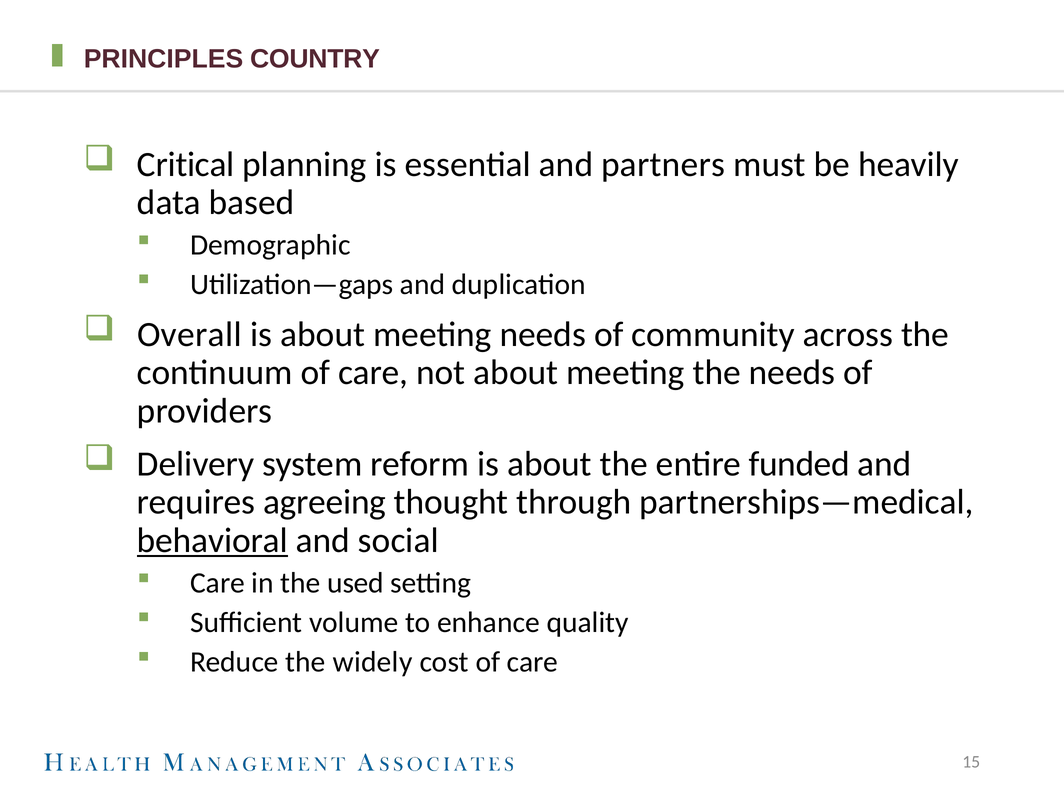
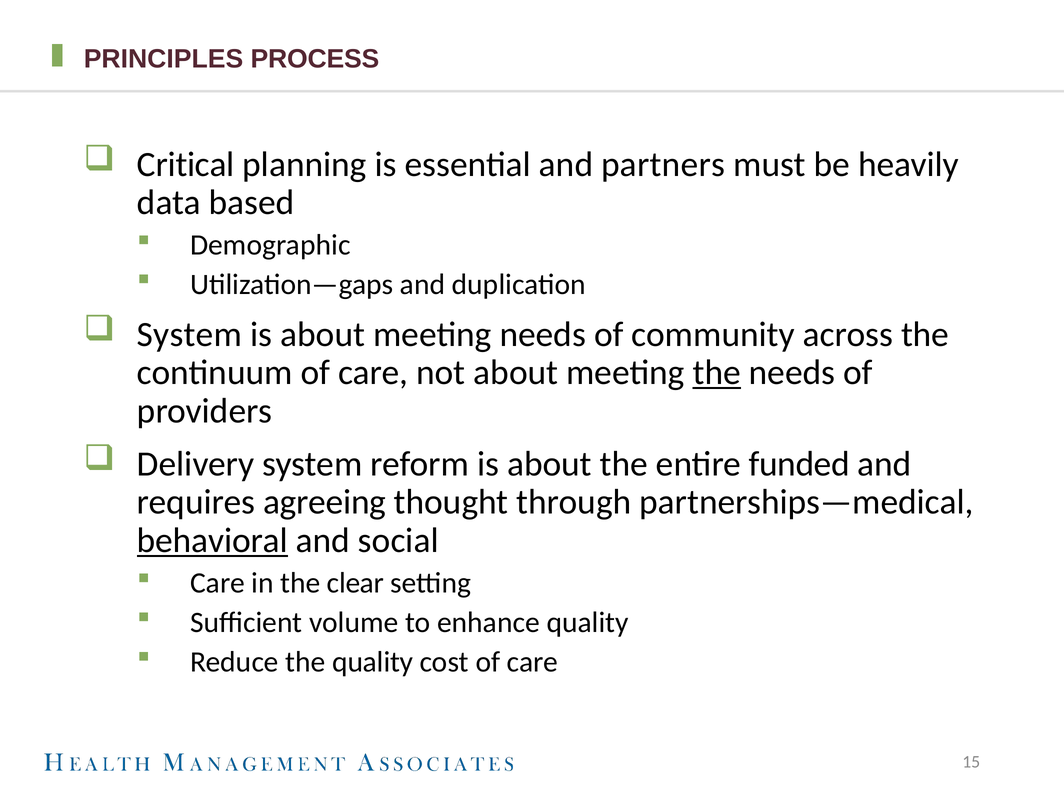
COUNTRY: COUNTRY -> PROCESS (315, 59)
Overall: Overall -> System (190, 334)
the underline: none -> present (717, 373)
used: used -> clear (356, 583)
the widely: widely -> quality (373, 662)
